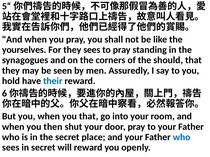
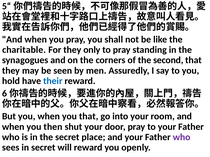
yourselves: yourselves -> charitable (24, 50)
they sees: sees -> only (92, 50)
should: should -> second (168, 60)
who colour: blue -> purple (182, 137)
